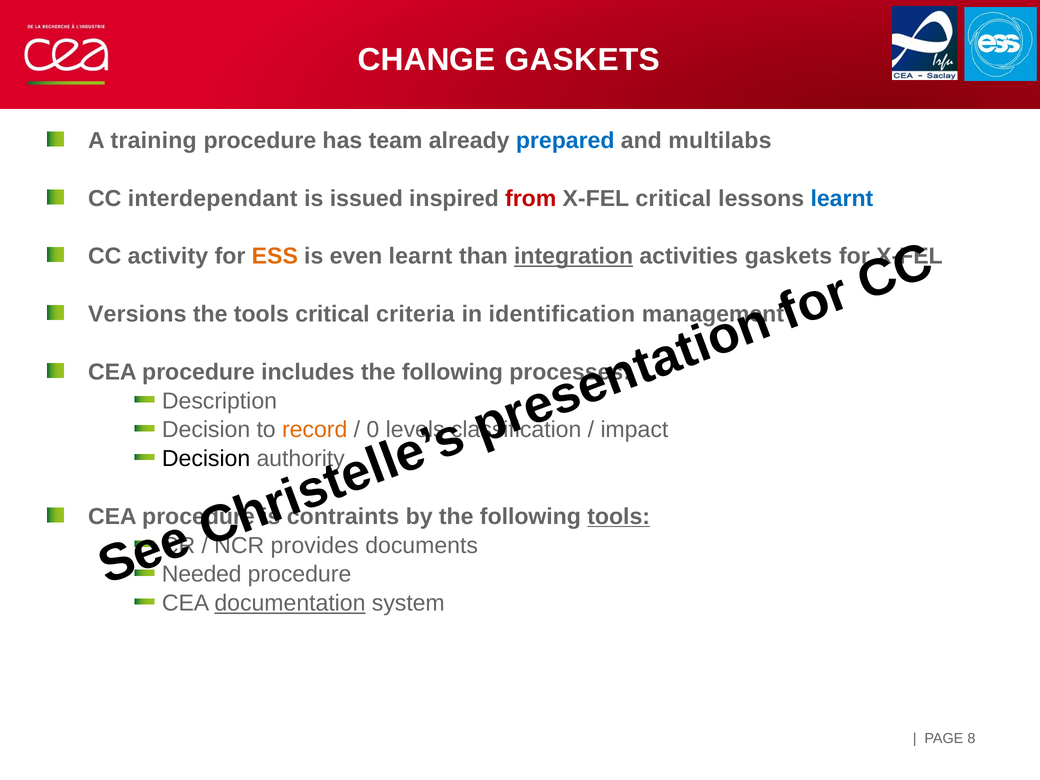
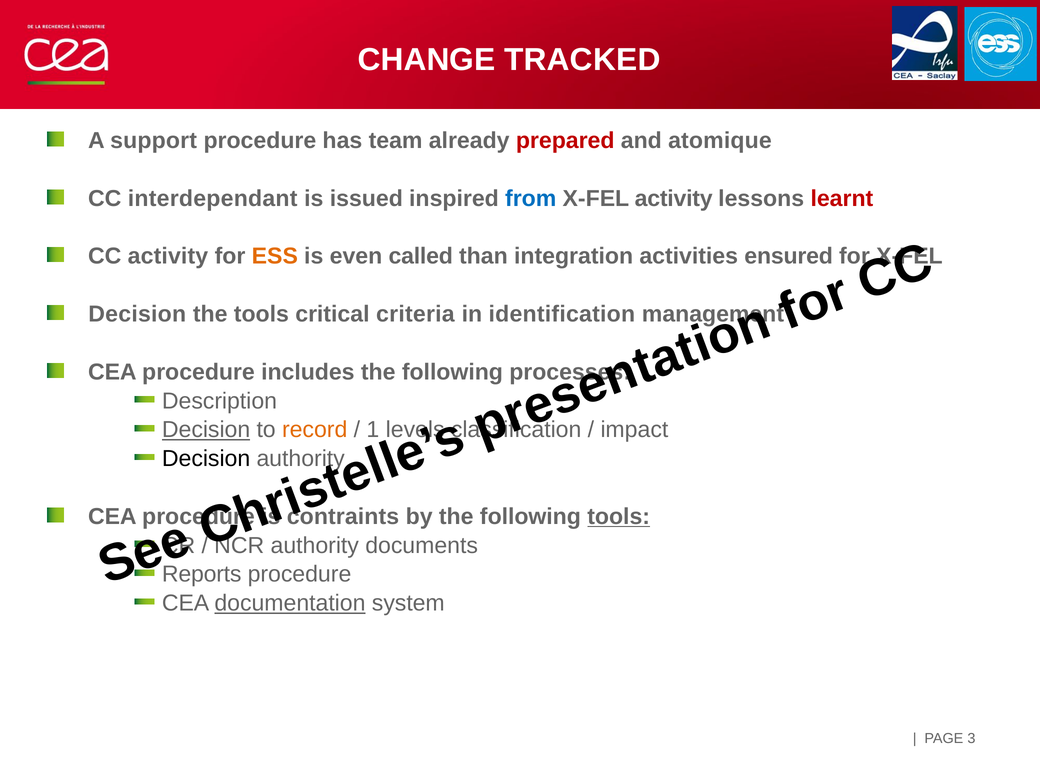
CHANGE GASKETS: GASKETS -> TRACKED (582, 60)
training: training -> support (154, 141)
prepared colour: blue -> red (565, 141)
multilabs: multilabs -> atomique (720, 141)
from colour: red -> blue (531, 199)
X-FEL critical: critical -> activity (674, 199)
learnt colour: blue -> red (842, 199)
even learnt: learnt -> called (421, 256)
integration underline: present -> none (574, 256)
activities gaskets: gaskets -> ensured (789, 256)
Versions: Versions -> Decision (137, 314)
Decision underline: none -> present (206, 430)
0: 0 -> 1 (373, 430)
provides: provides -> authority (315, 545)
Needed: Needed -> Reports (202, 574)
8: 8 -> 3 (971, 739)
